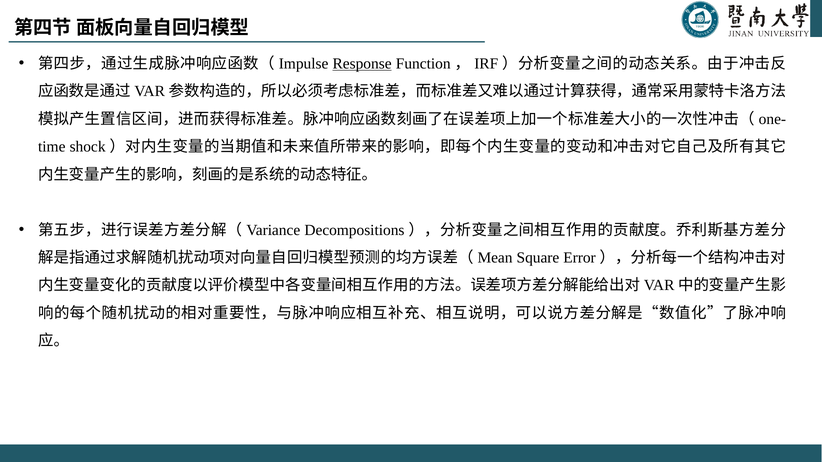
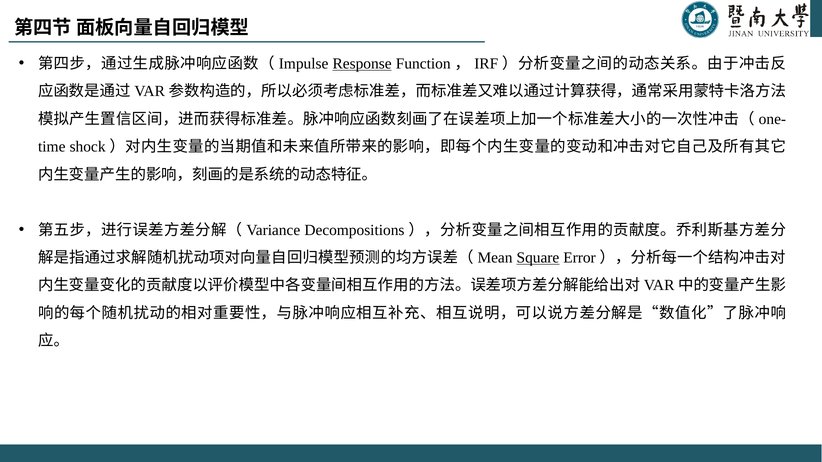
Square underline: none -> present (538, 258)
